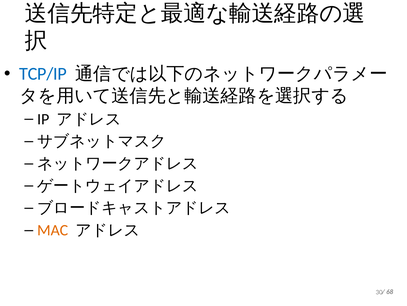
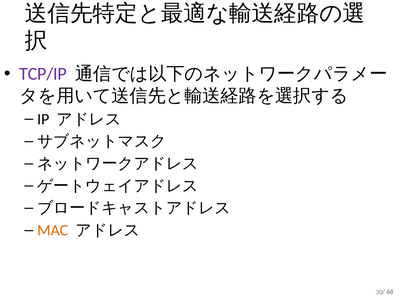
TCP/IP colour: blue -> purple (43, 74)
